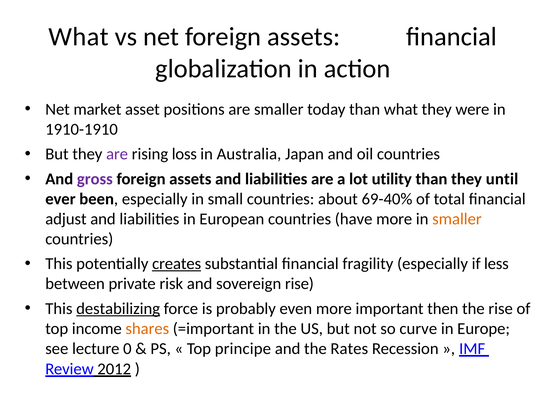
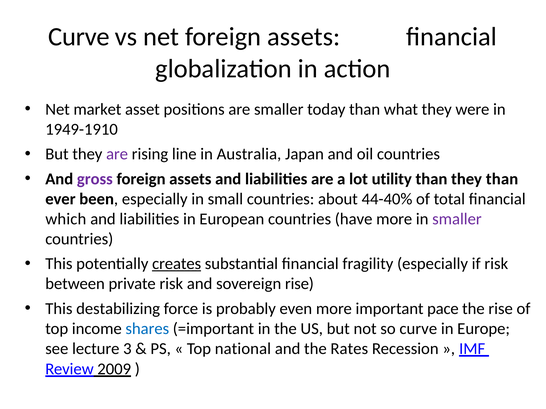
What: What -> Curve (79, 37)
1910-1910: 1910-1910 -> 1949-1910 (82, 129)
loss: loss -> line (184, 154)
they until: until -> than (502, 179)
69-40%: 69-40% -> 44-40% (387, 199)
adjust: adjust -> which (66, 219)
smaller colour: orange -> purple (457, 219)
if less: less -> risk (496, 264)
destabilizing underline: present -> none (118, 309)
then: then -> pace (443, 309)
shares colour: orange -> blue (147, 329)
0: 0 -> 3 (127, 349)
principe: principe -> national (243, 349)
2012: 2012 -> 2009 (114, 369)
